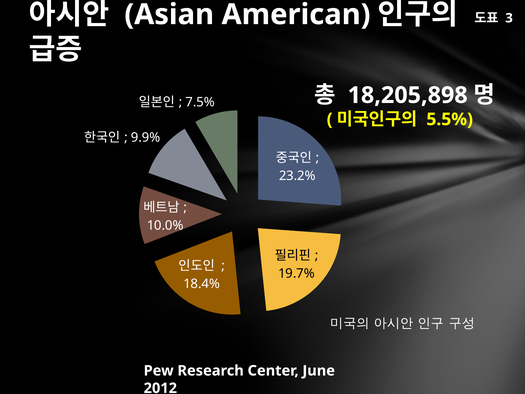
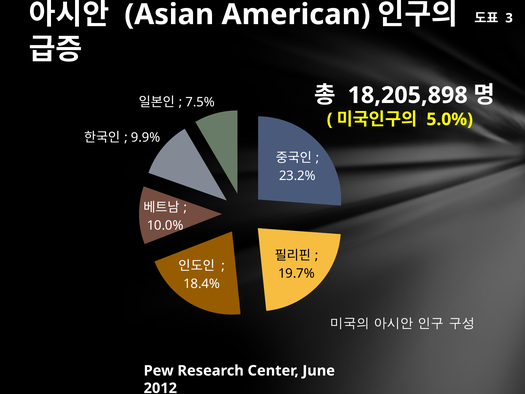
5.5%: 5.5% -> 5.0% (450, 119)
